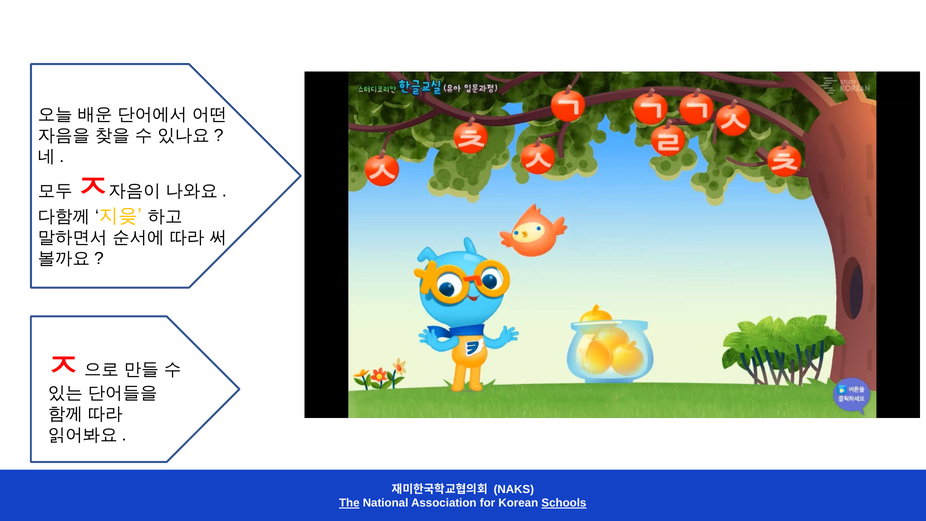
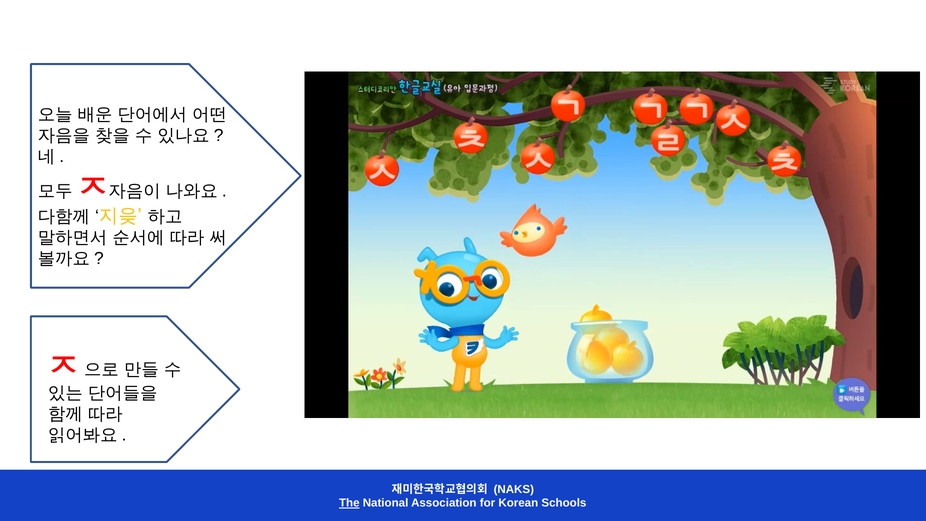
Schools underline: present -> none (564, 503)
